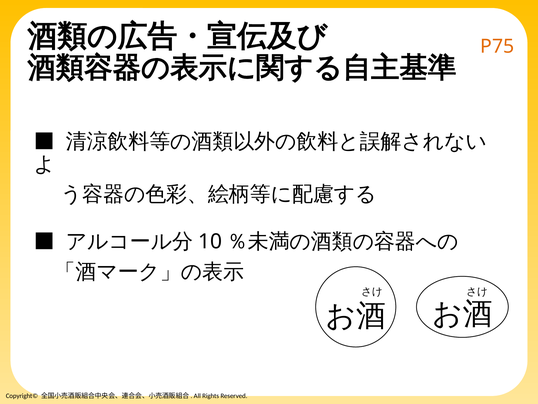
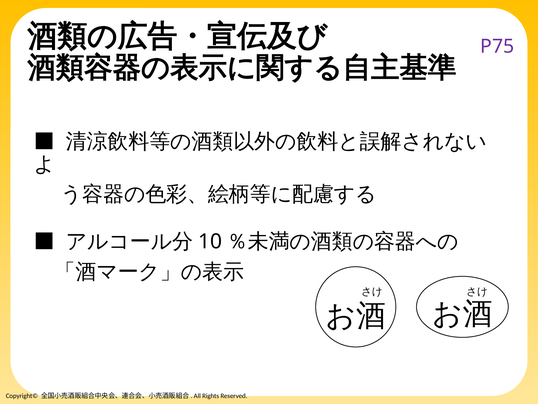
P75 colour: orange -> purple (497, 46)
